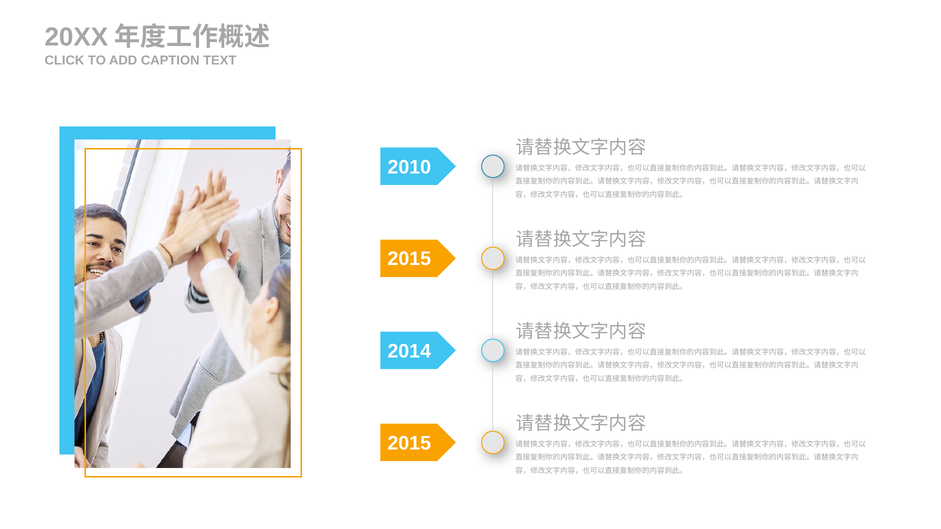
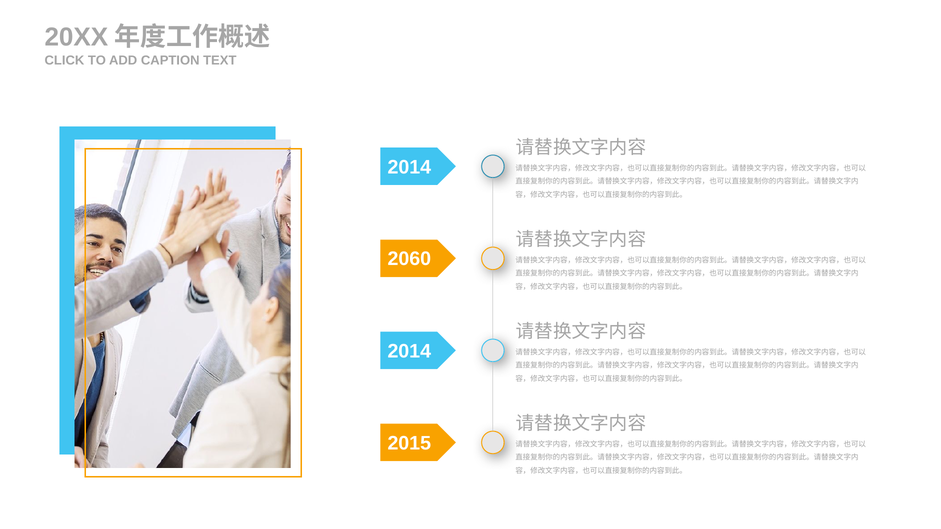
2010: 2010 -> 2014 (409, 167)
2015: 2015 -> 2060 (409, 259)
